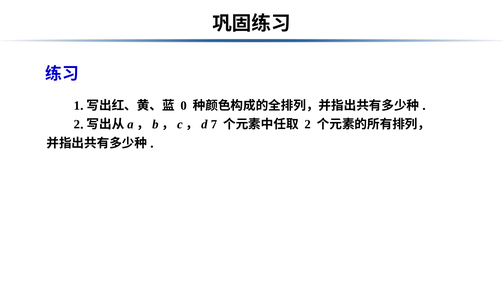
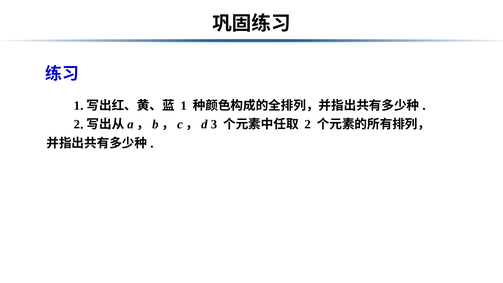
0: 0 -> 1 (184, 106)
7: 7 -> 3 (214, 124)
